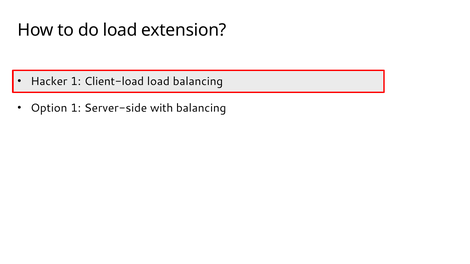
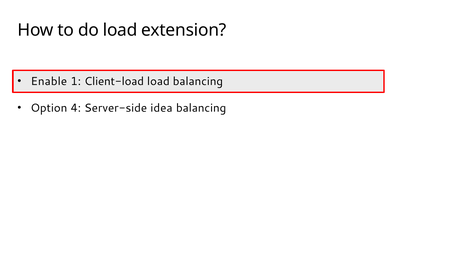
Hacker: Hacker -> Enable (49, 81)
Option 1: 1 -> 4 (76, 108)
with: with -> idea (161, 108)
